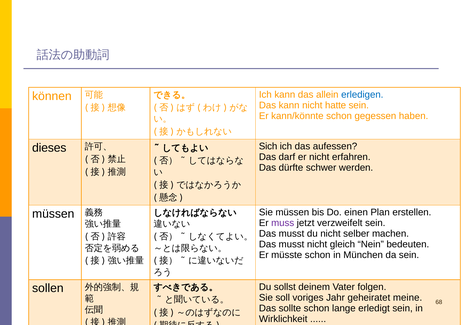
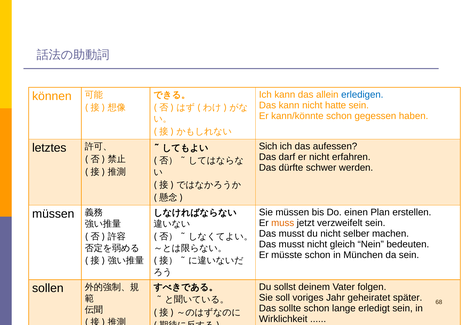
dieses: dieses -> letztes (49, 148)
muss colour: purple -> orange (283, 223)
meine: meine -> später (408, 298)
